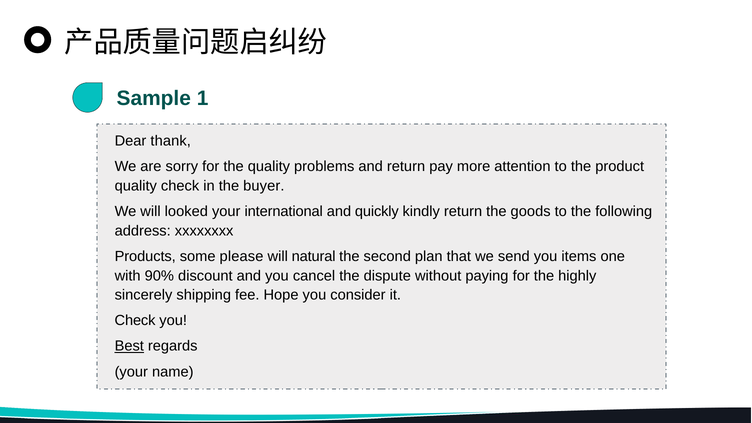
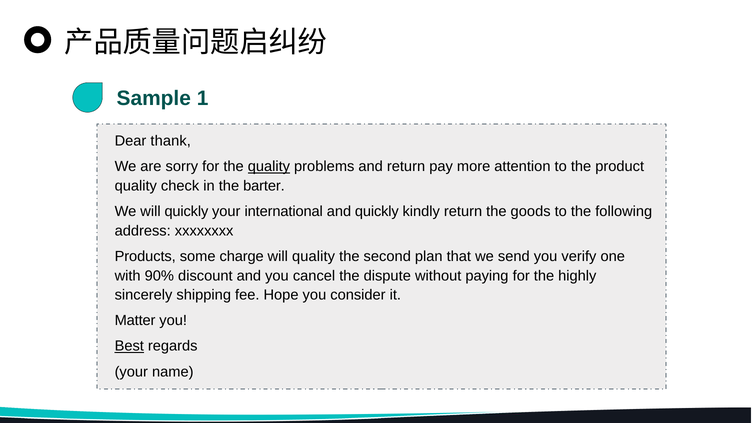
quality underline: none -> present (269, 167)
buyer: buyer -> barter (264, 186)
will looked: looked -> quickly (186, 212)
please: please -> charge (242, 256)
will natural: natural -> quality (314, 256)
items: items -> verify (579, 256)
Check: Check -> Matter (135, 321)
